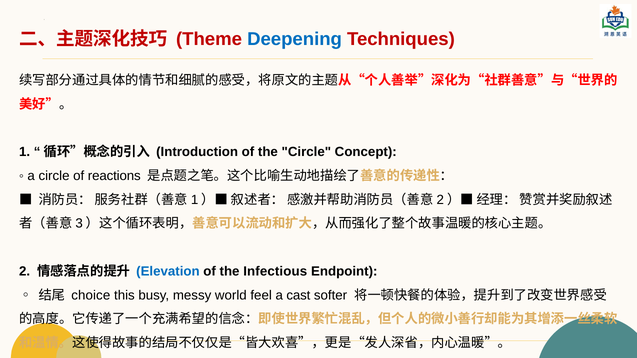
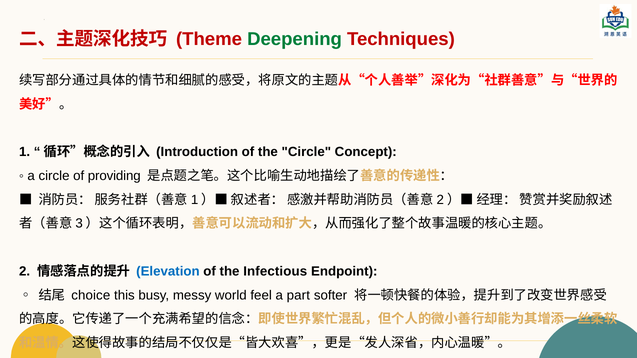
Deepening colour: blue -> green (295, 39)
reactions: reactions -> providing (114, 176)
cast: cast -> part (298, 295)
